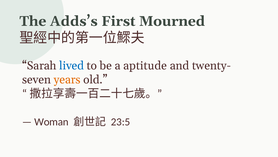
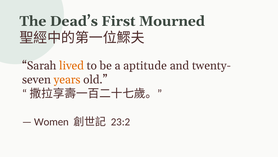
Adds’s: Adds’s -> Dead’s (74, 21)
lived colour: blue -> orange (72, 65)
Woman: Woman -> Women (51, 121)
23:5: 23:5 -> 23:2 (121, 121)
